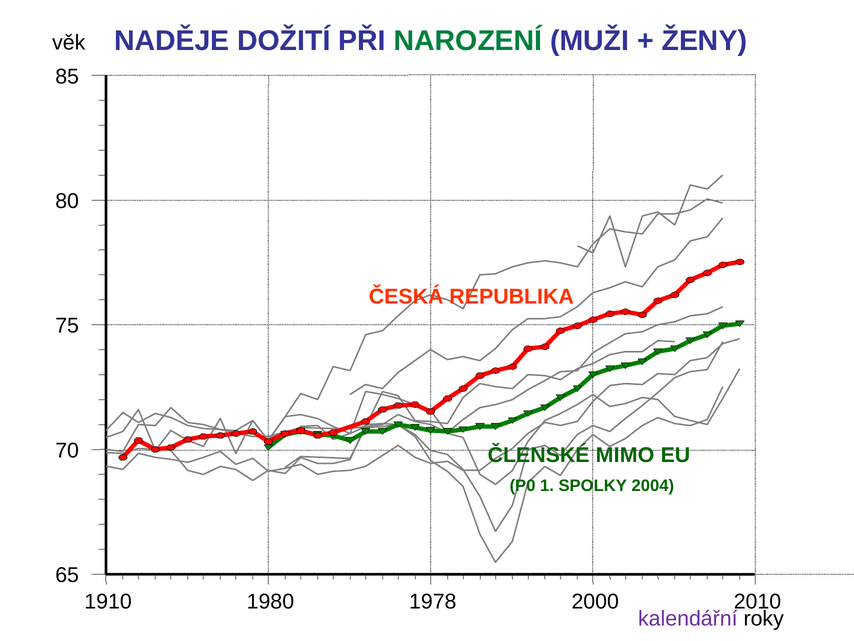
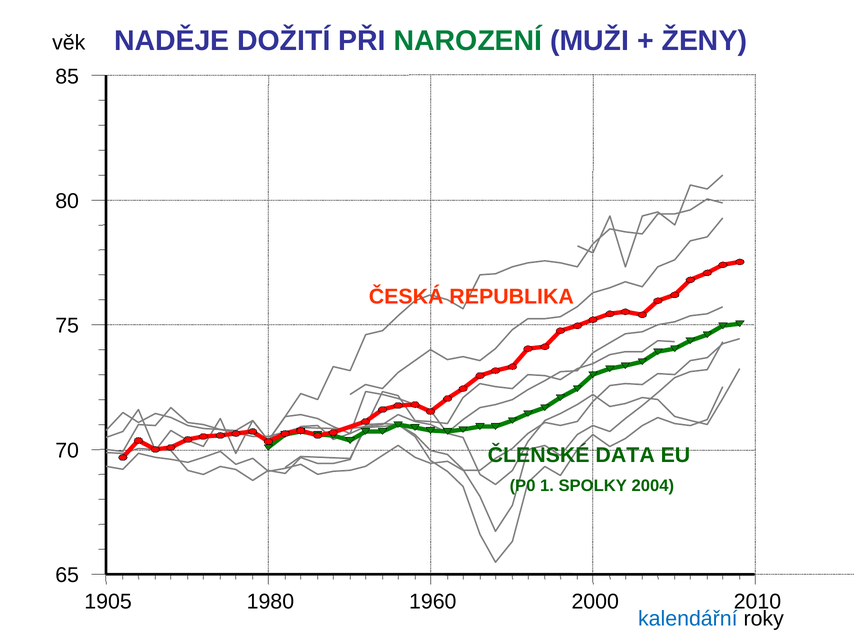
MIMO: MIMO -> DATA (625, 455)
1910: 1910 -> 1905 (108, 601)
1978: 1978 -> 1960 (433, 601)
kalendářní colour: purple -> blue (688, 618)
